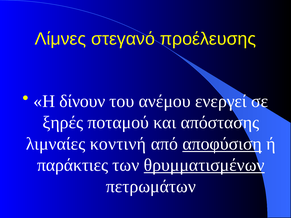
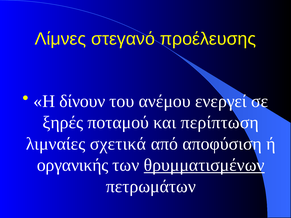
απόστασης: απόστασης -> περίπτωση (220, 123)
κοντινή: κοντινή -> σχετικά (118, 144)
αποφύσιση underline: present -> none (222, 144)
παράκτιες: παράκτιες -> οργανικής (73, 165)
